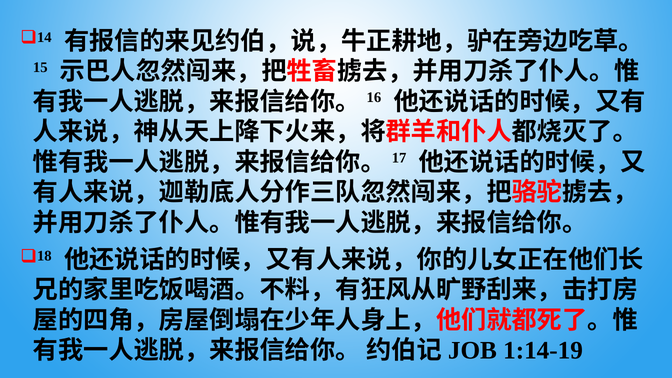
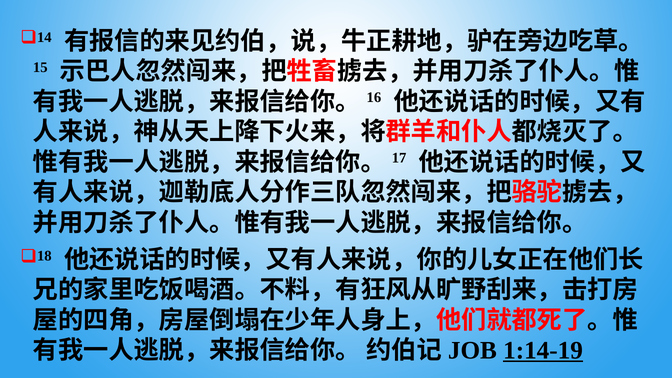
1:14-19 underline: none -> present (543, 351)
